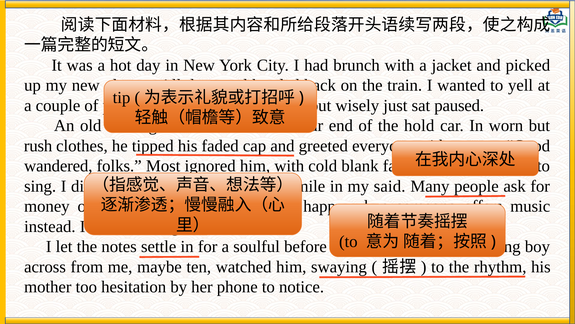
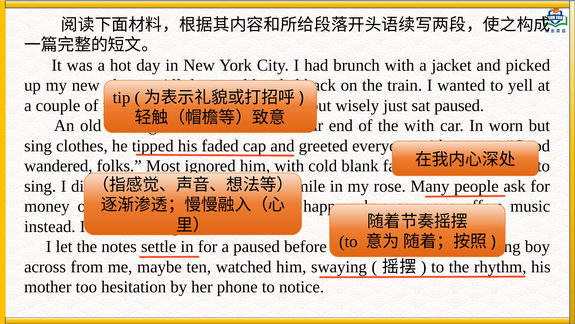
the hold: hold -> with (419, 126)
rush: rush -> sing (38, 146)
said: said -> rose (390, 186)
a soulful: soulful -> paused (257, 246)
